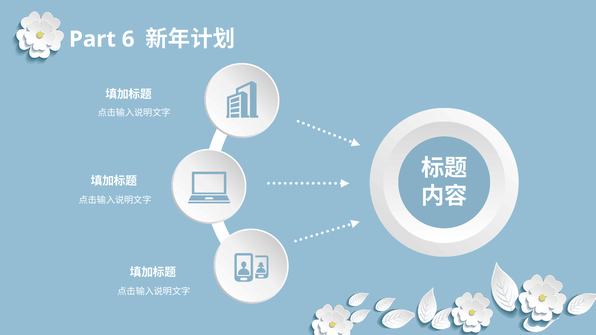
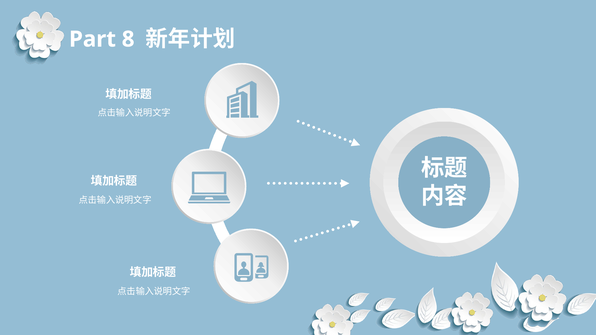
6: 6 -> 8 (128, 39)
